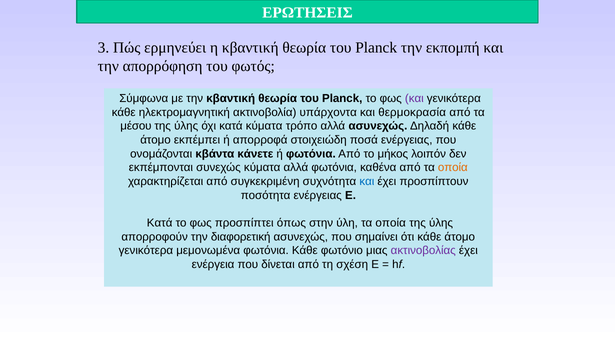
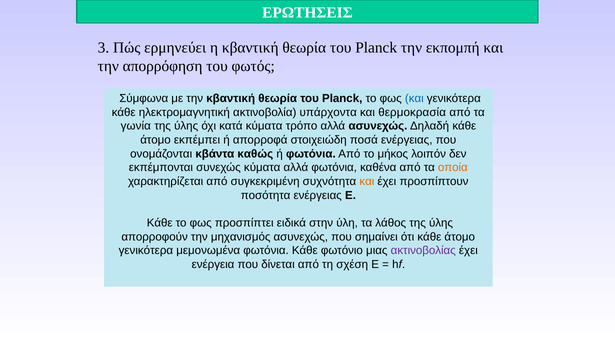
και colour: purple -> blue (414, 98)
μέσου: μέσου -> γωνία (136, 126)
κάνετε: κάνετε -> καθώς (255, 154)
και colour: blue -> orange (367, 181)
Κατά: Κατά -> Κάθε (160, 223)
όπως: όπως -> ειδικά (291, 223)
ύλη τα οποία: οποία -> λάθος (391, 223)
διαφορετική: διαφορετική -> μηχανισμός (241, 237)
